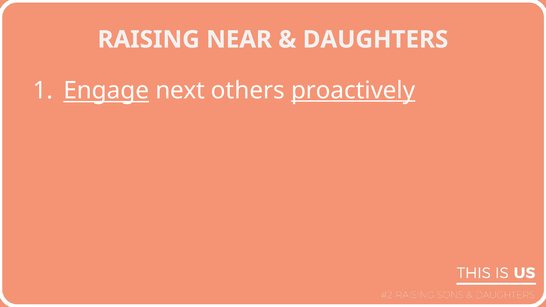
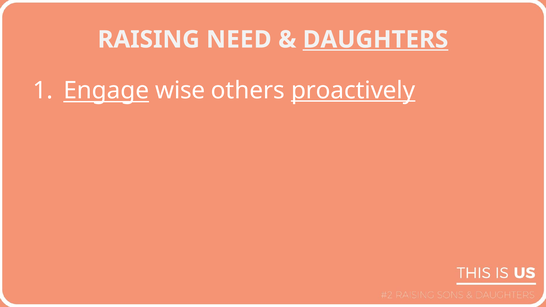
NEAR: NEAR -> NEED (239, 40)
DAUGHTERS underline: none -> present (376, 40)
next: next -> wise (180, 91)
